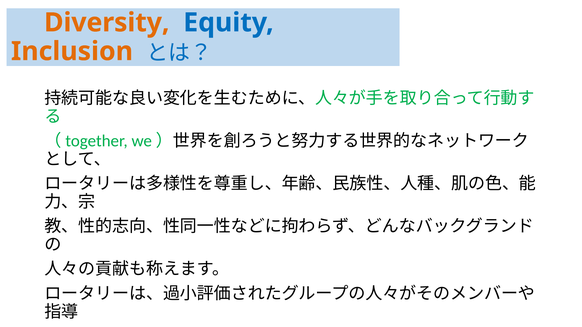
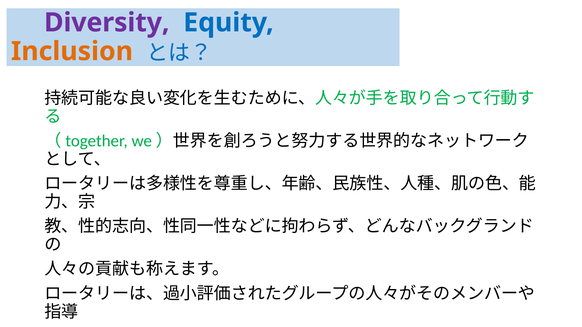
Diversity colour: orange -> purple (107, 23)
